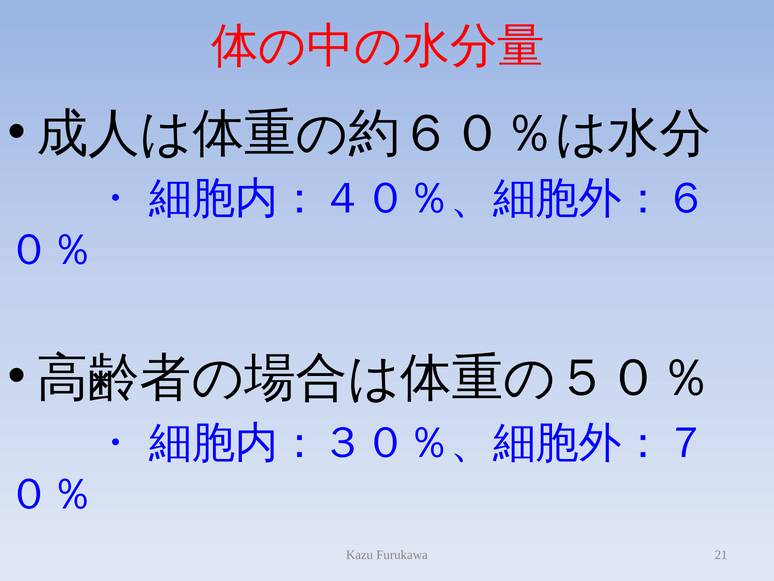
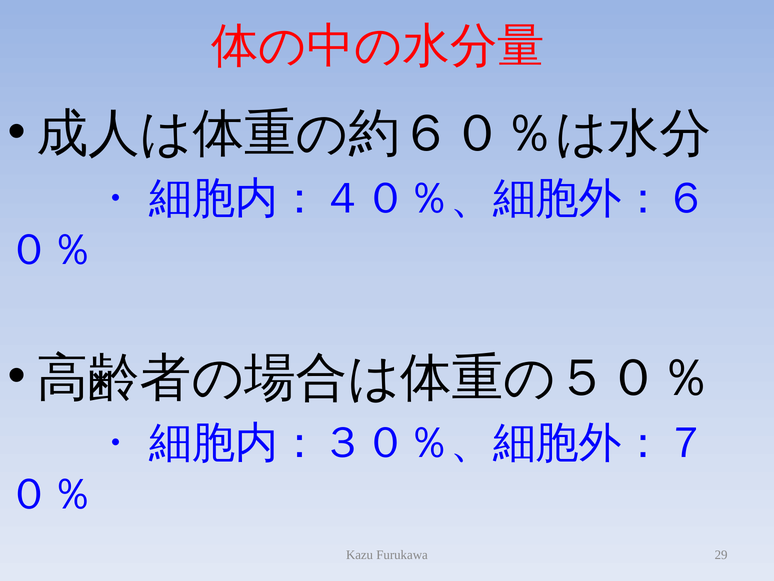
21: 21 -> 29 (721, 554)
